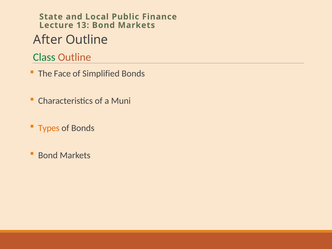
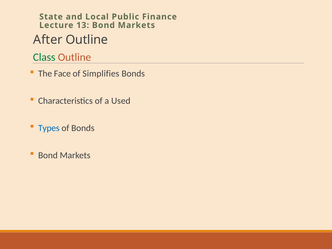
Simplified: Simplified -> Simplifies (101, 74)
Muni: Muni -> Used (121, 101)
Types colour: orange -> blue (49, 128)
